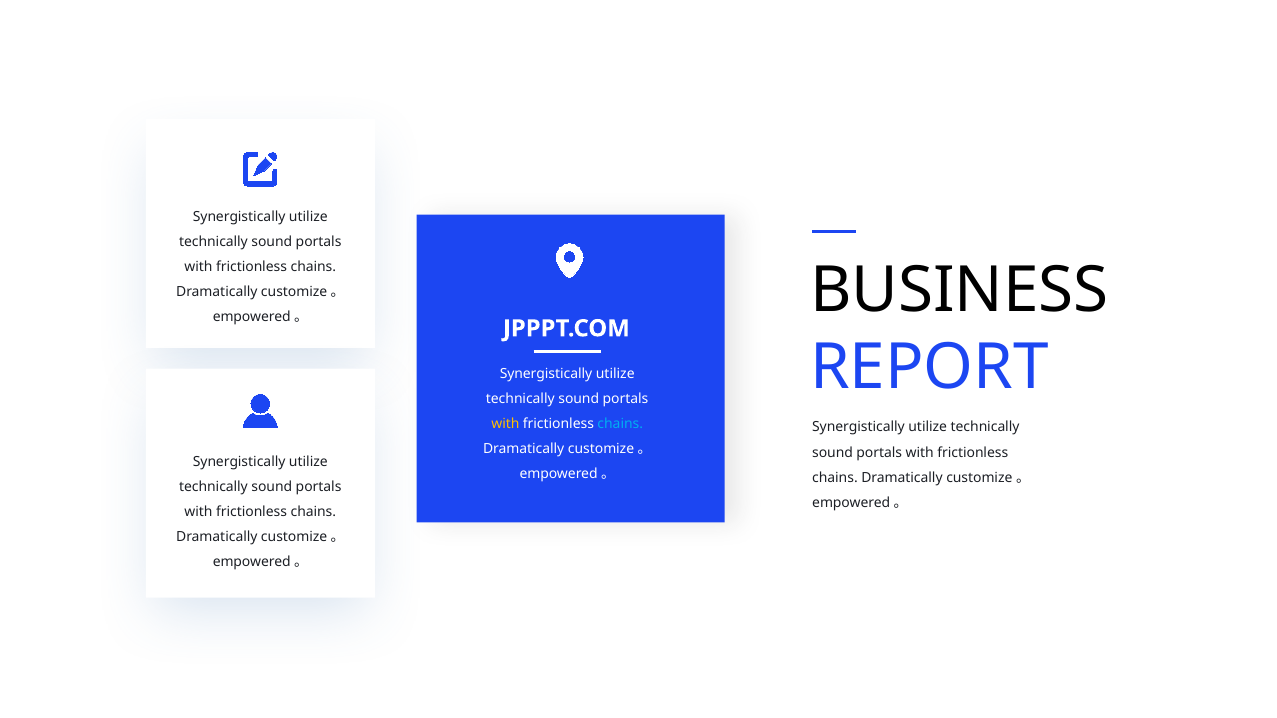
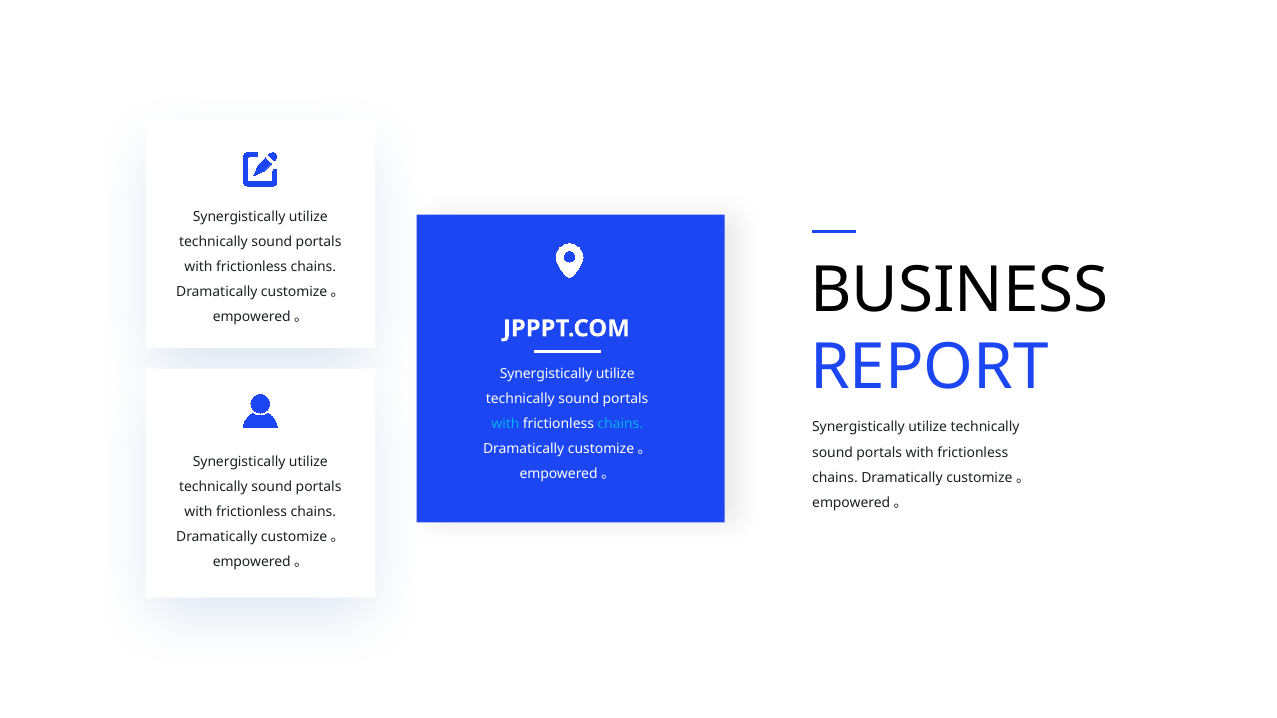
with colour: yellow -> light blue (505, 424)
